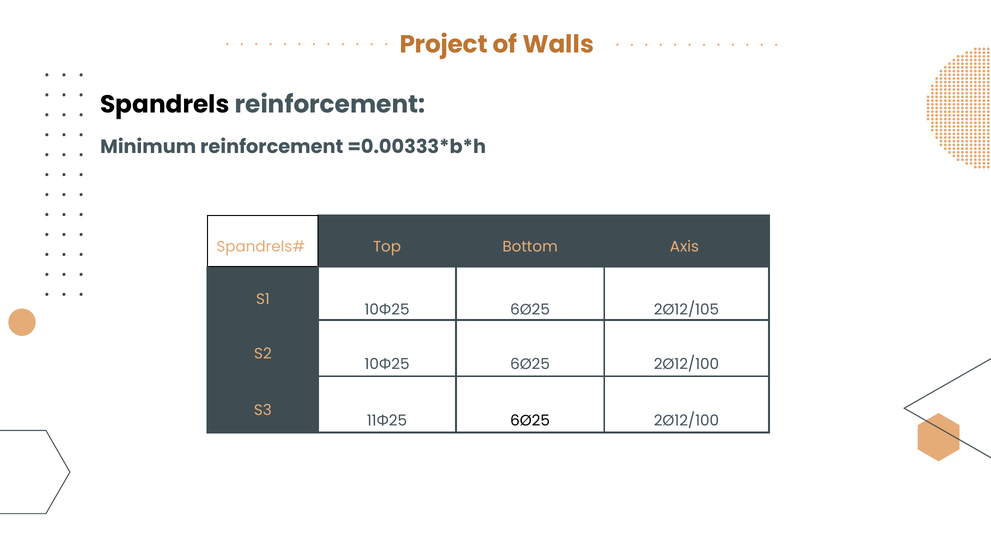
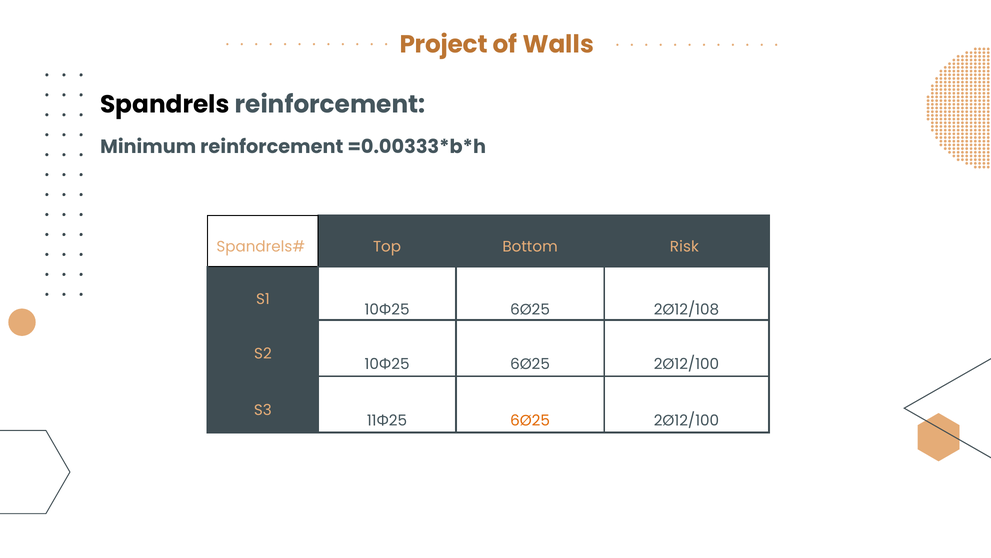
Axis: Axis -> Risk (684, 247)
2Ø12/105: 2Ø12/105 -> 2Ø12/108 (686, 309)
6Ø25 colour: black -> orange (530, 420)
